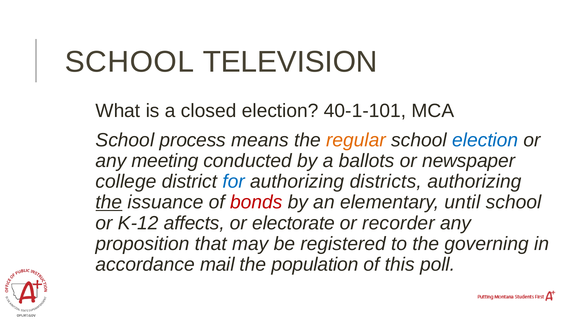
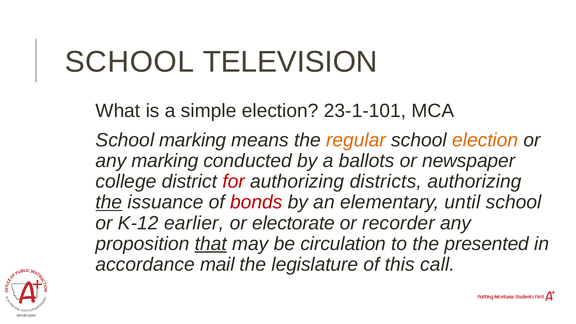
closed: closed -> simple (209, 111)
40-1-101: 40-1-101 -> 23-1-101 (365, 111)
School process: process -> marking (193, 140)
election colour: blue -> orange (485, 140)
any meeting: meeting -> marking (165, 161)
for colour: blue -> red (234, 182)
affects: affects -> earlier (194, 223)
that underline: none -> present (211, 244)
registered: registered -> circulation (343, 244)
governing: governing -> presented (487, 244)
population: population -> legislature (315, 265)
poll: poll -> call (438, 265)
